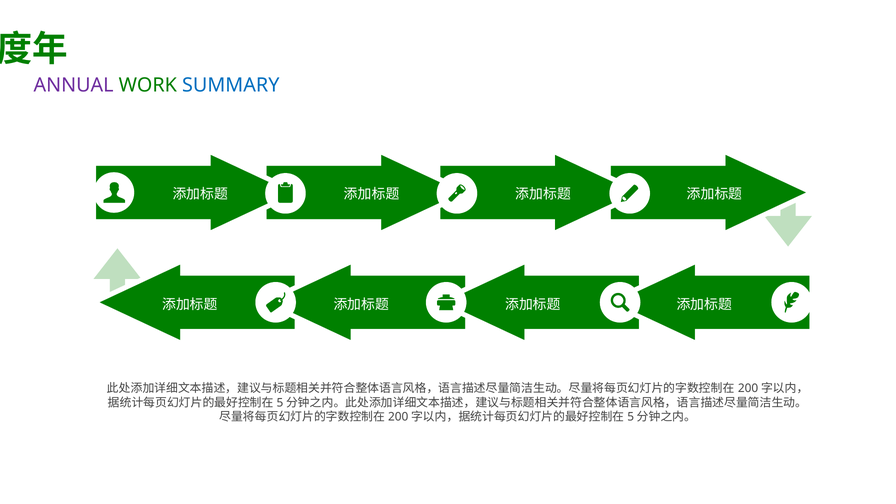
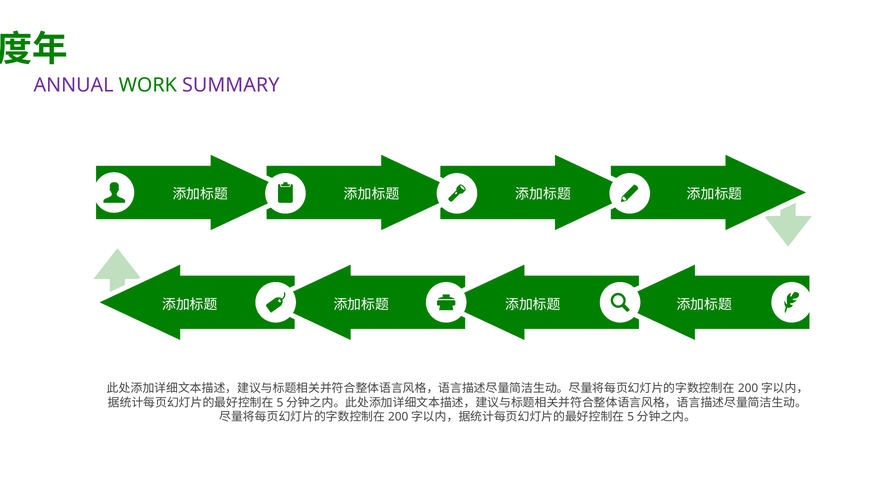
SUMMARY colour: blue -> purple (231, 85)
